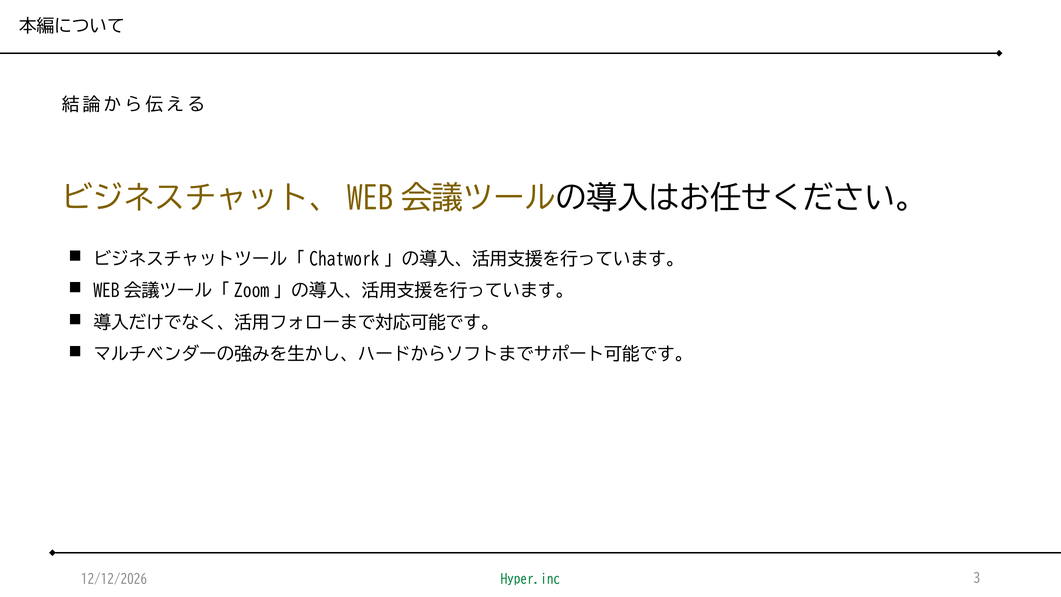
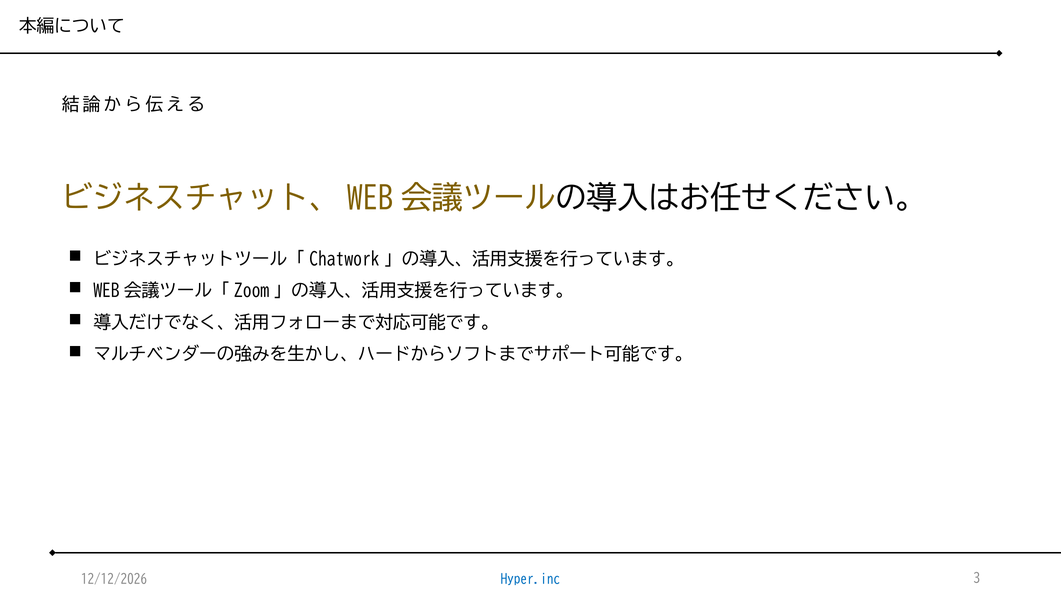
Hyper.inc colour: green -> blue (530, 579)
